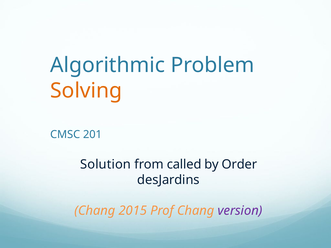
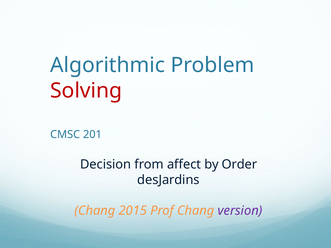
Solving colour: orange -> red (86, 91)
Solution: Solution -> Decision (106, 165)
called: called -> affect (184, 165)
